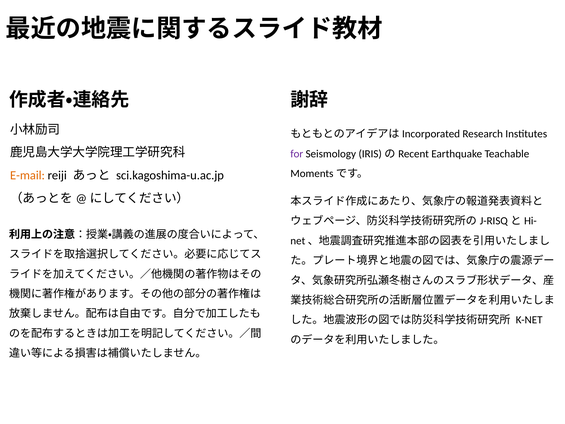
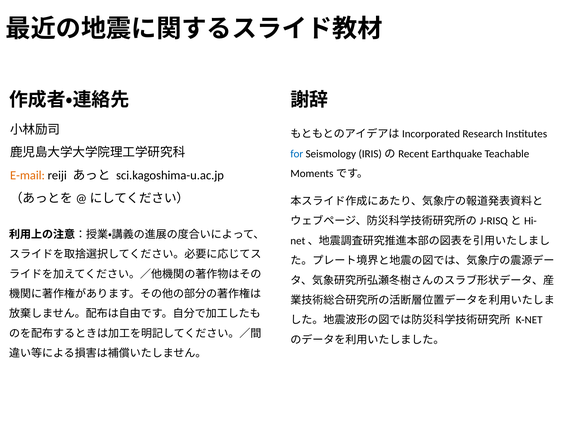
for colour: purple -> blue (297, 154)
